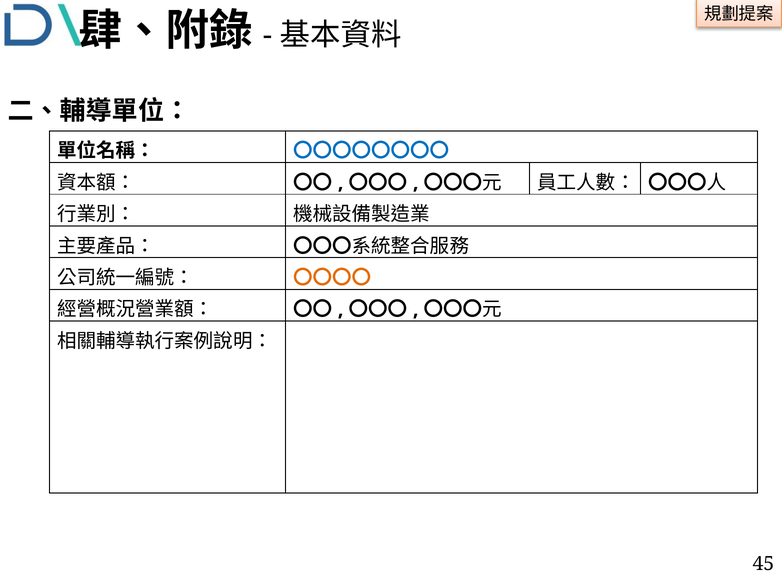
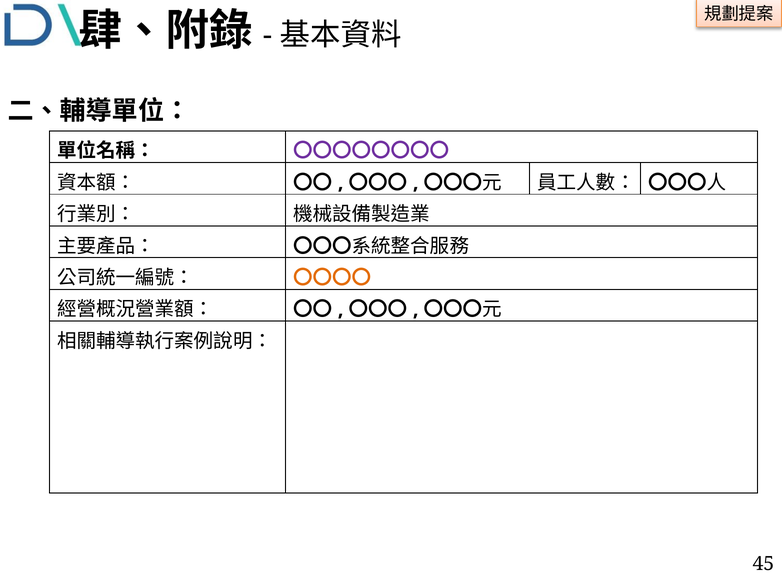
〇〇〇〇〇〇〇〇 colour: blue -> purple (371, 151)
